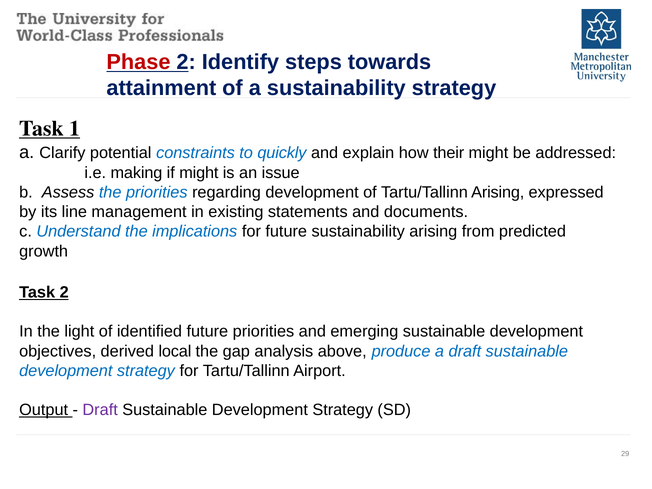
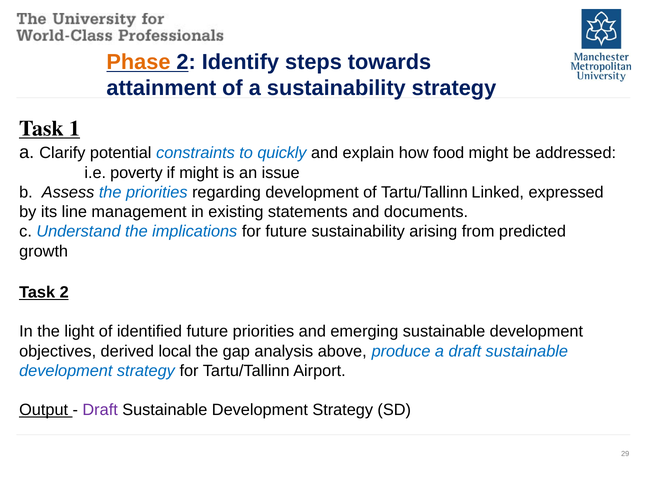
Phase colour: red -> orange (138, 62)
their: their -> food (449, 153)
making: making -> poverty (136, 173)
Tartu/Tallinn Arising: Arising -> Linked (498, 192)
